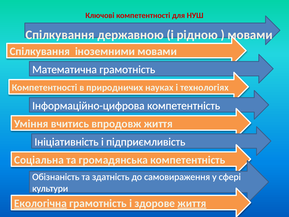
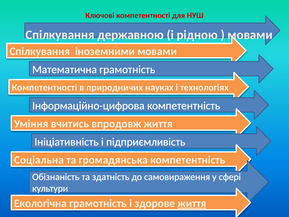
Екологічна underline: present -> none (40, 203)
